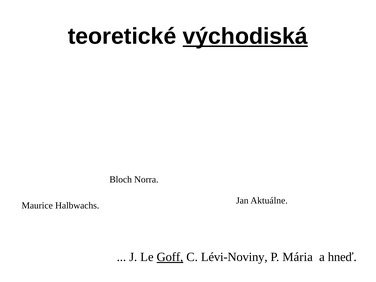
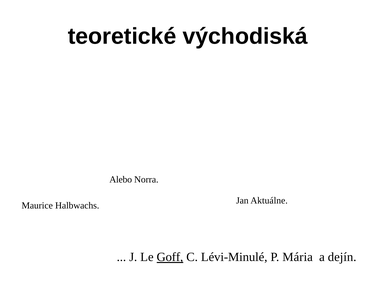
východiská underline: present -> none (245, 36)
Bloch: Bloch -> Alebo (121, 180)
Lévi-Noviny: Lévi-Noviny -> Lévi-Minulé (234, 257)
hneď: hneď -> dejín (342, 257)
